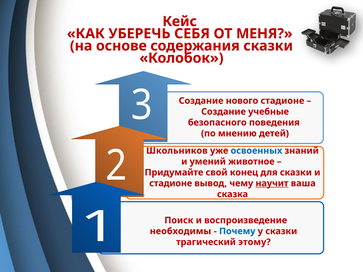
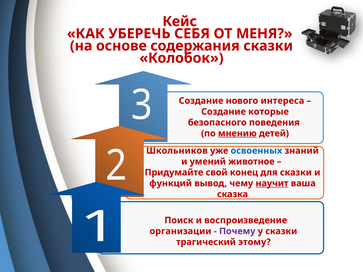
нового стадионе: стадионе -> интереса (282, 101)
учебные: учебные -> которые (268, 112)
мнению underline: none -> present (237, 134)
стадионе: стадионе -> функций (171, 183)
необходимы: необходимы -> организации (180, 231)
Почему colour: blue -> purple (237, 231)
